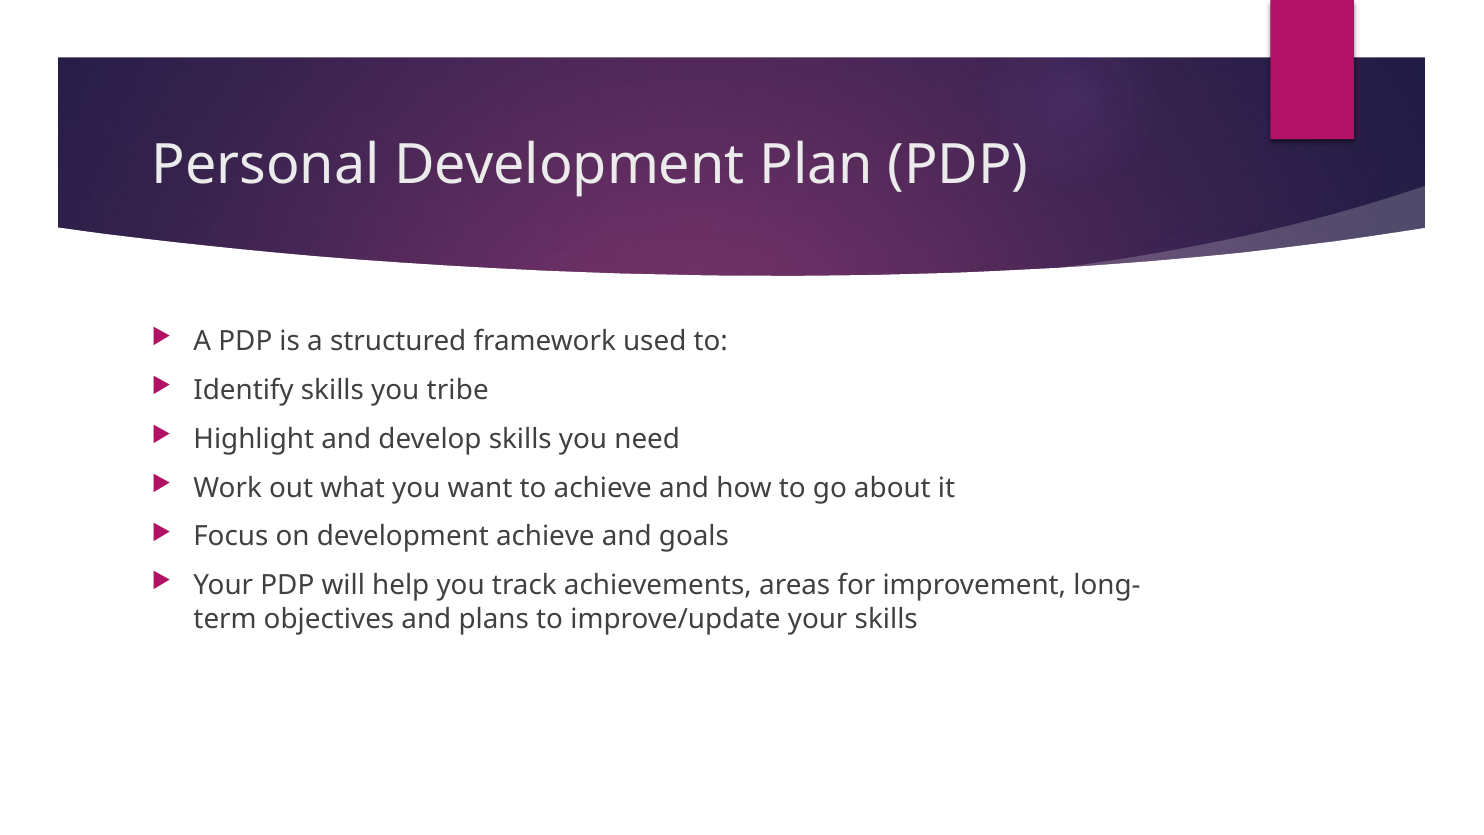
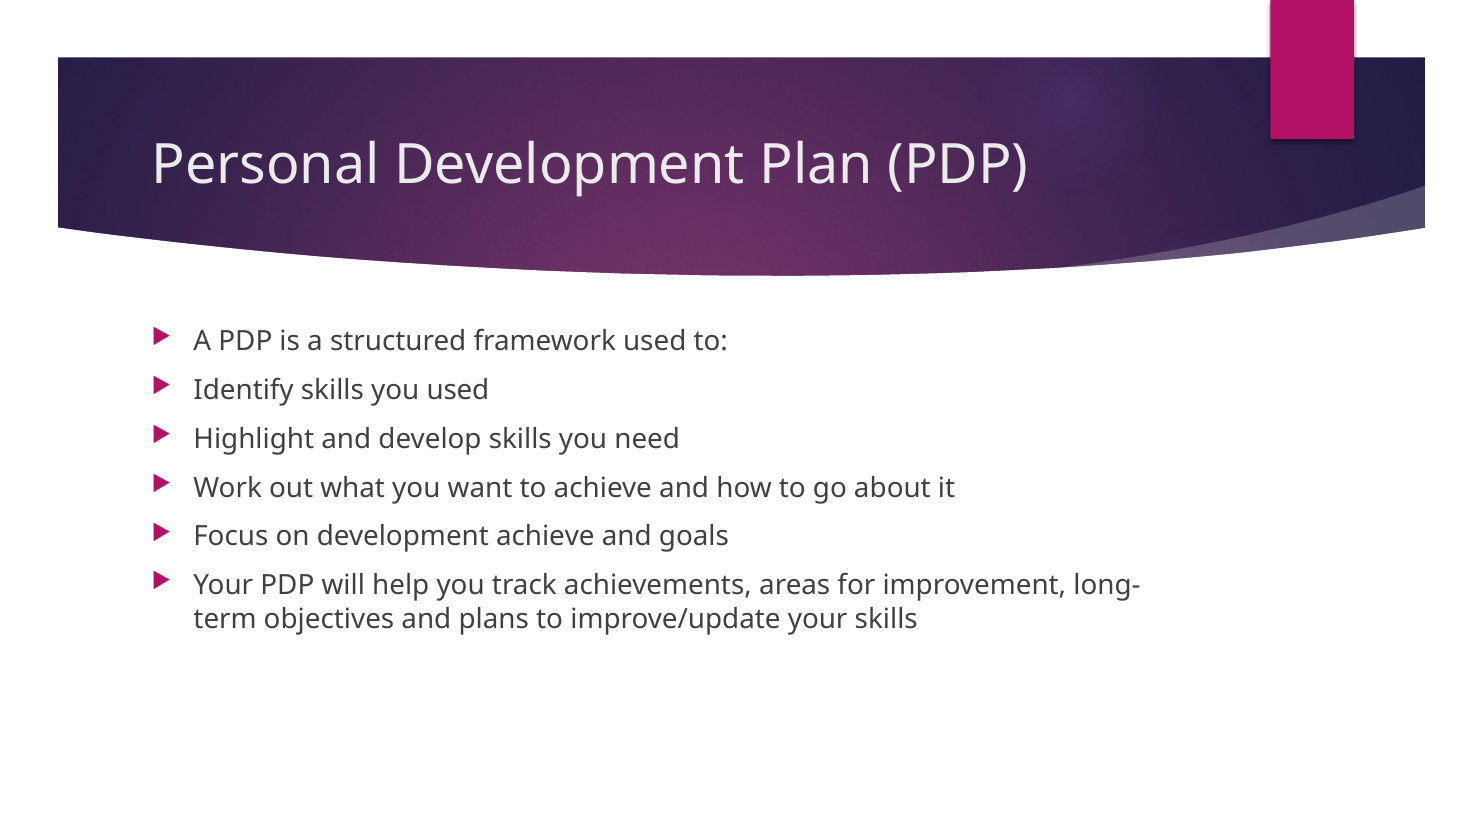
you tribe: tribe -> used (458, 390)
